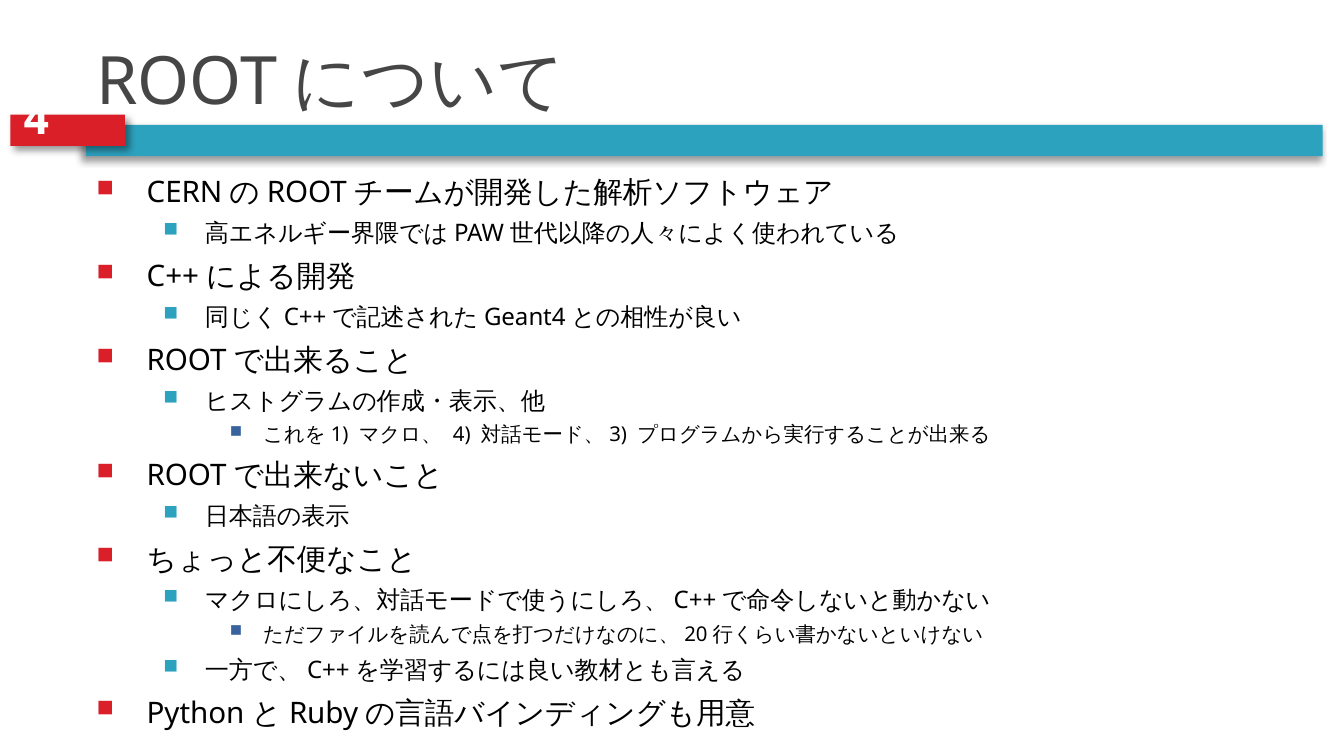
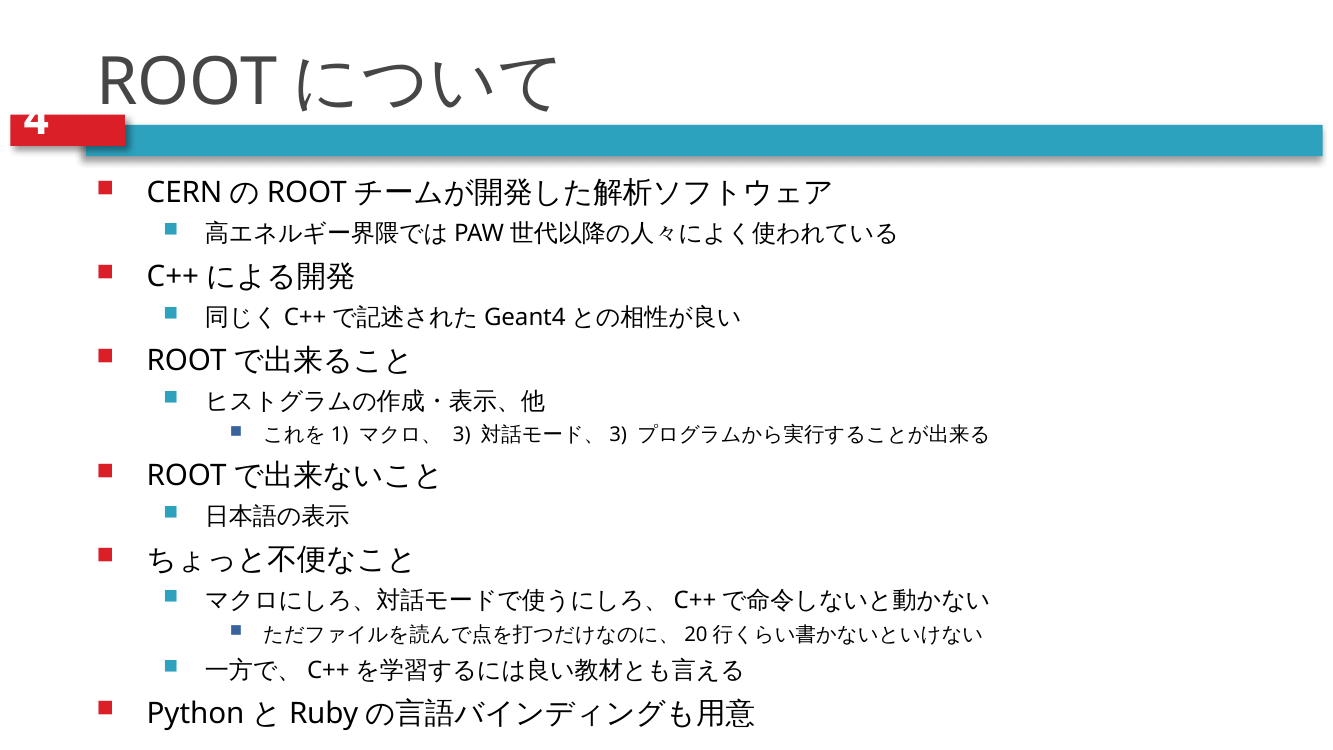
4: 4 -> 3 (462, 435)
